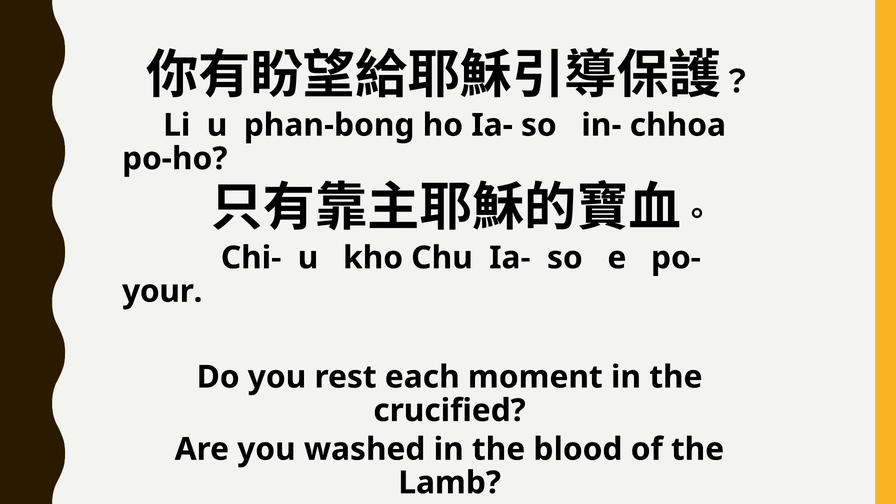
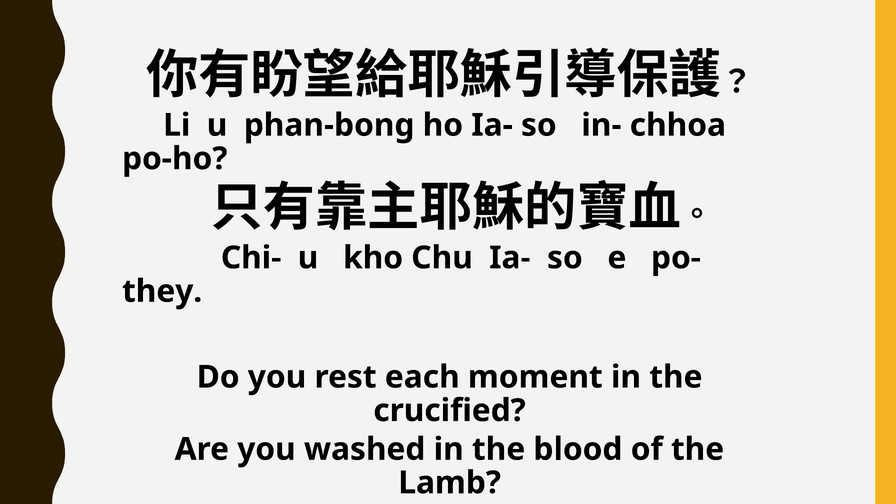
your: your -> they (162, 291)
